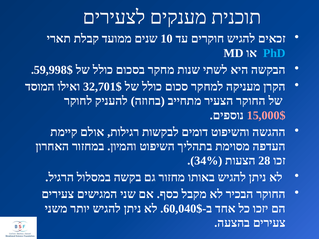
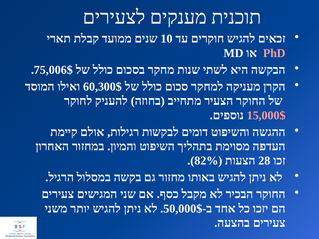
PhD colour: light blue -> pink (274, 53)
59,998$: 59,998$ -> 75,006$ (53, 70)
32,701$: 32,701$ -> 60,300$ (103, 87)
34%: 34% -> 82% (206, 161)
60,040$: 60,040$ -> 50,000$ (183, 209)
